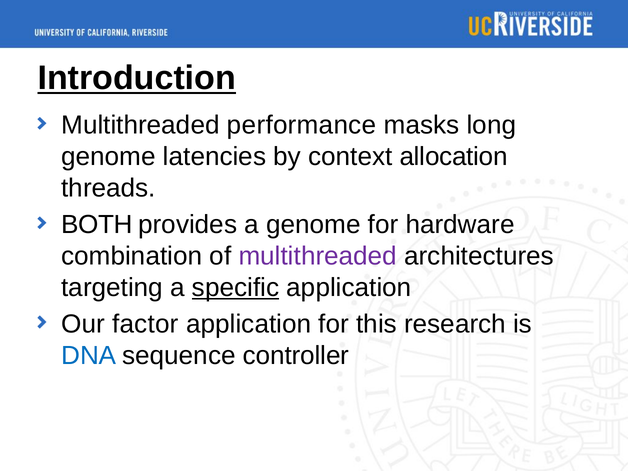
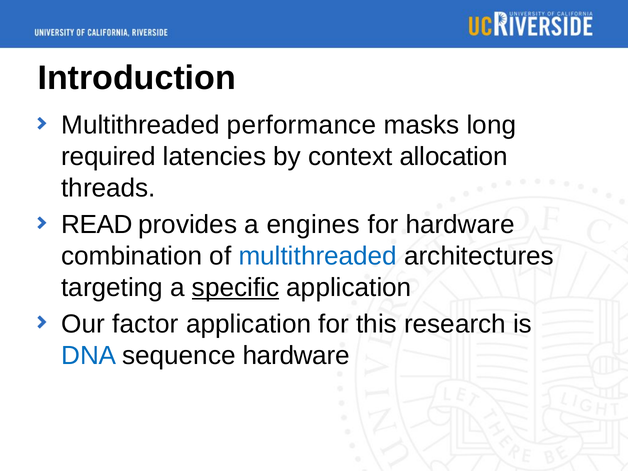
Introduction underline: present -> none (137, 78)
genome: genome -> required (109, 157)
BOTH: BOTH -> READ (97, 225)
a genome: genome -> engines (313, 225)
multithreaded colour: purple -> blue (318, 256)
sequence controller: controller -> hardware (296, 356)
